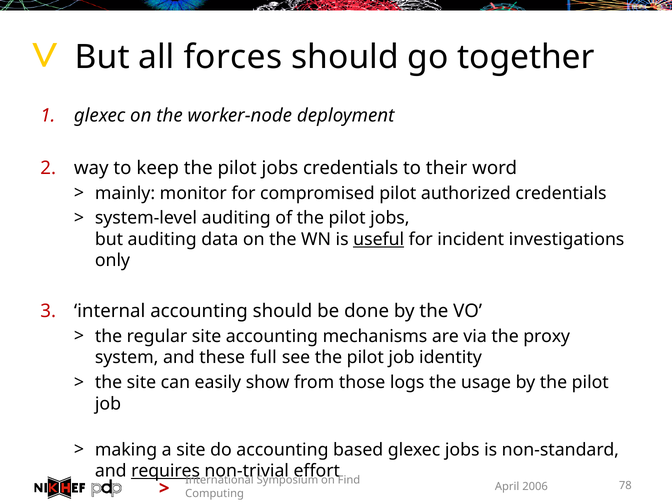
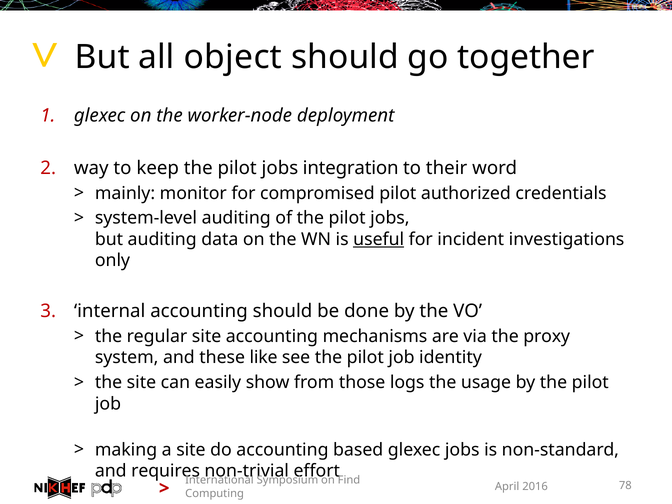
forces: forces -> object (233, 57)
jobs credentials: credentials -> integration (351, 168)
full: full -> like (264, 358)
requires underline: present -> none (166, 471)
2006: 2006 -> 2016 (535, 487)
